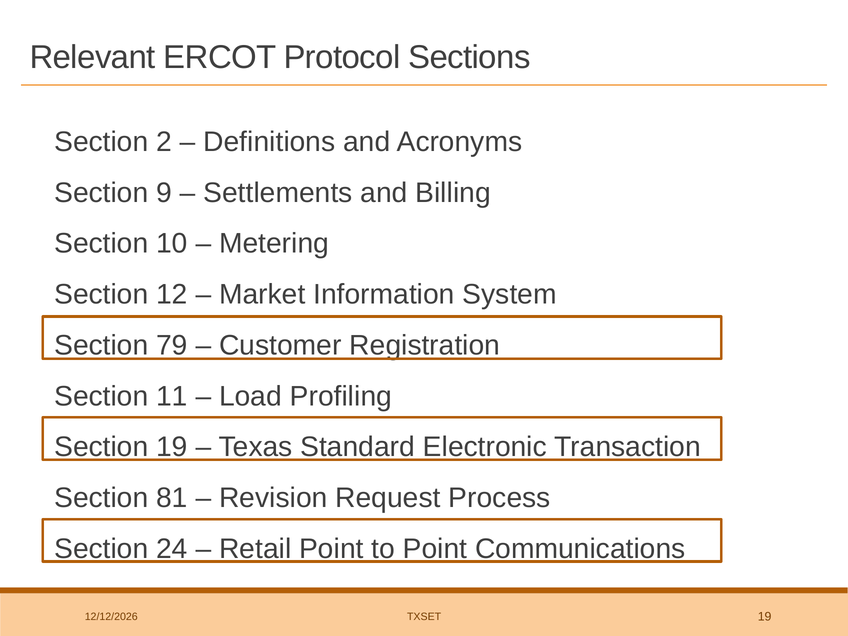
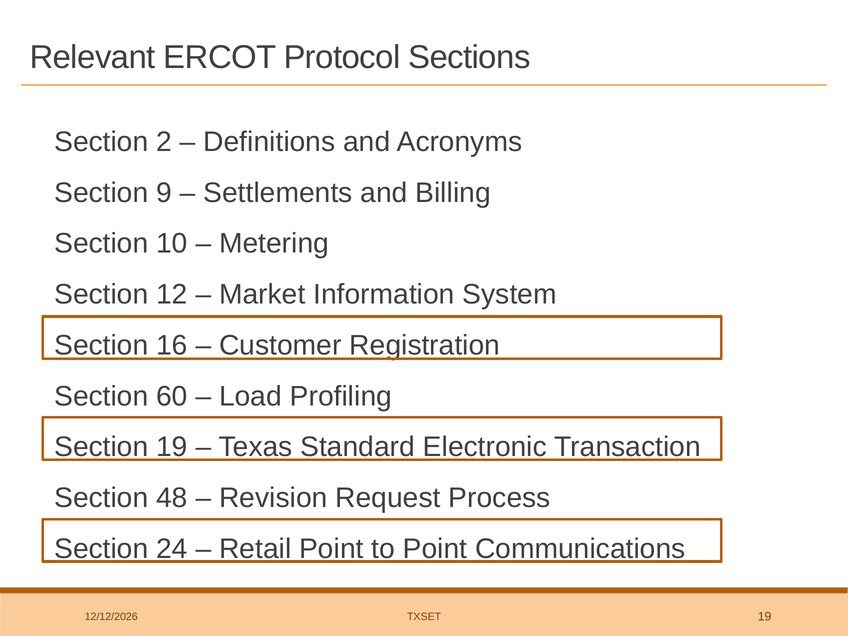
79: 79 -> 16 (172, 345)
11: 11 -> 60 (172, 396)
81: 81 -> 48 (172, 498)
